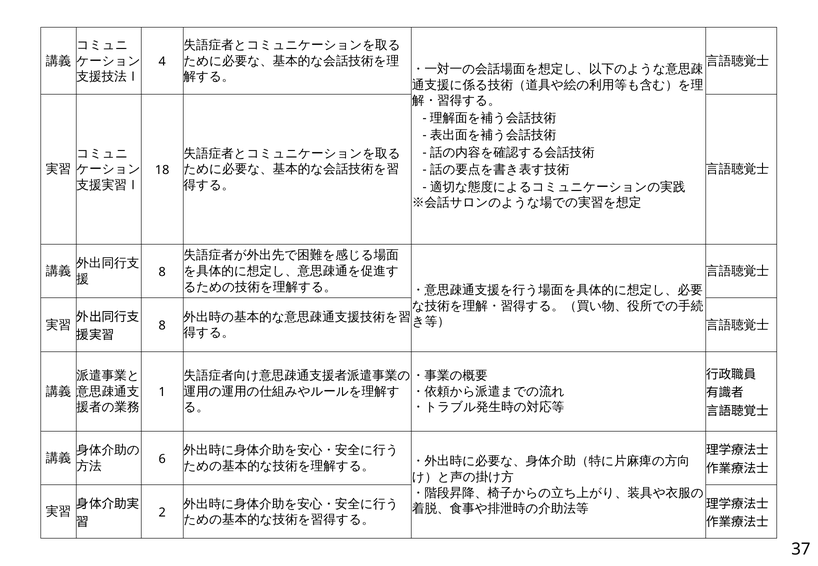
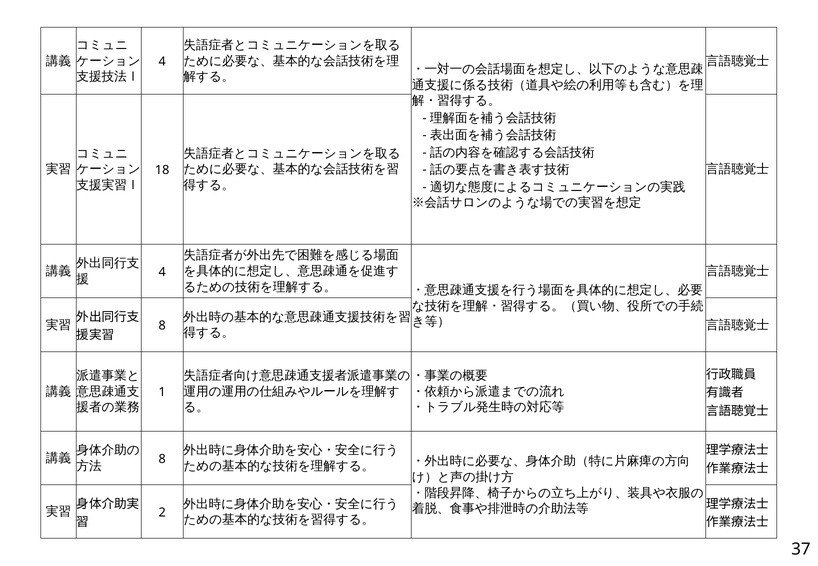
8: 8 -> 4 (162, 272)
6: 6 -> 8 (162, 459)
